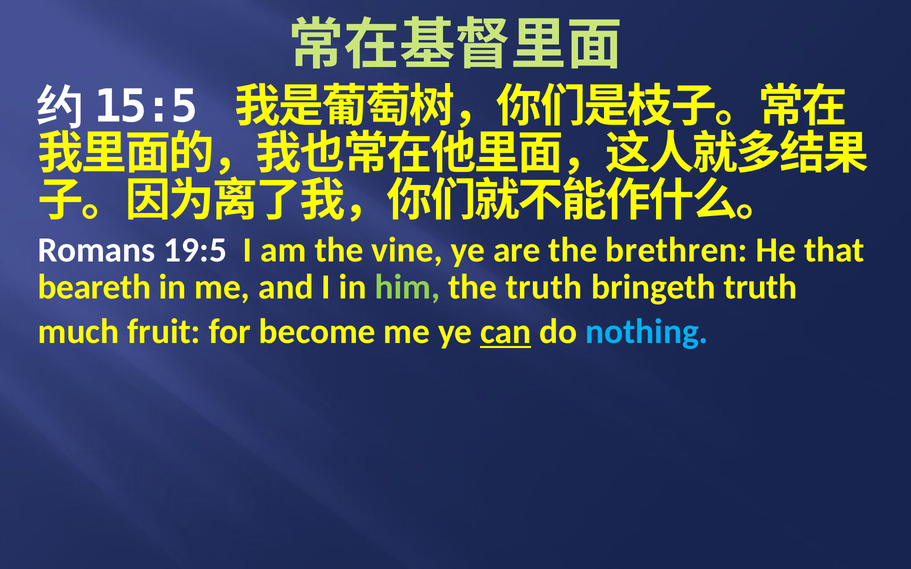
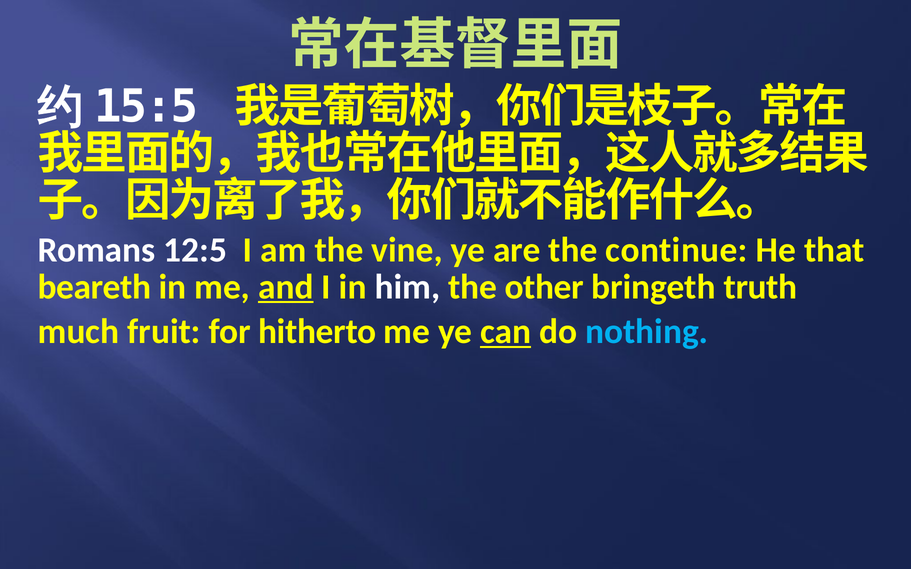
19:5: 19:5 -> 12:5 (195, 250)
brethren: brethren -> continue (677, 250)
and underline: none -> present (286, 287)
him colour: light green -> white (407, 287)
the truth: truth -> other (544, 287)
become: become -> hitherto (317, 332)
